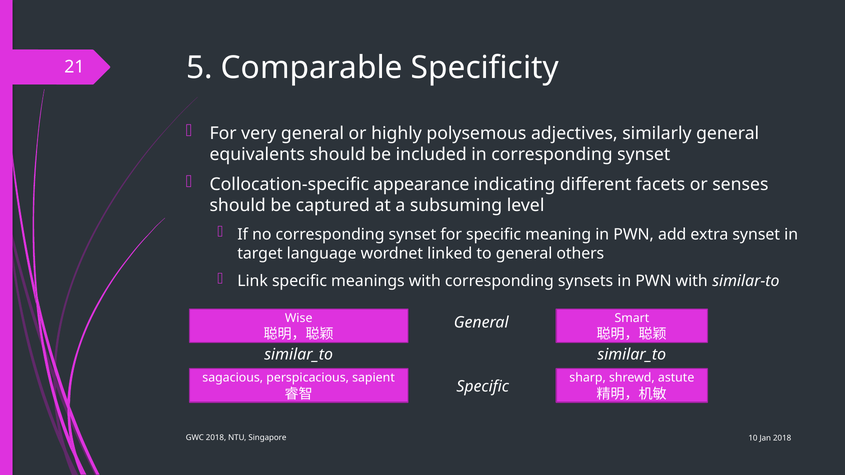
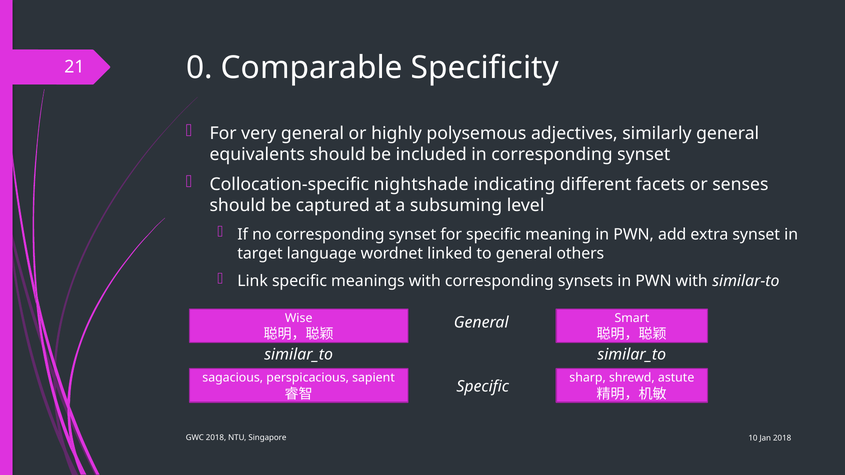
5: 5 -> 0 (199, 68)
appearance: appearance -> nightshade (421, 185)
